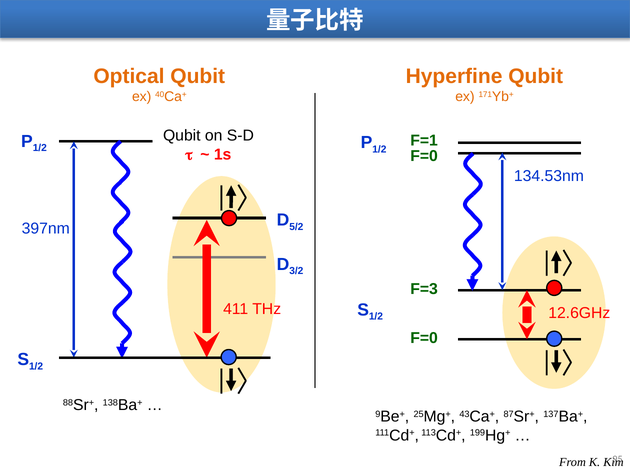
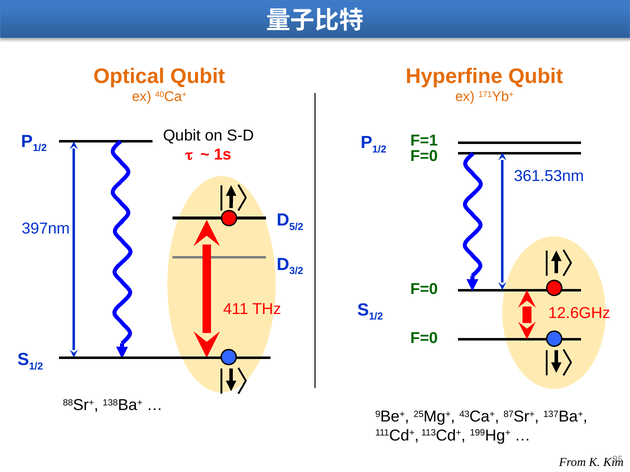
134.53nm: 134.53nm -> 361.53nm (549, 176)
F=3: F=3 -> F=0 (424, 289)
